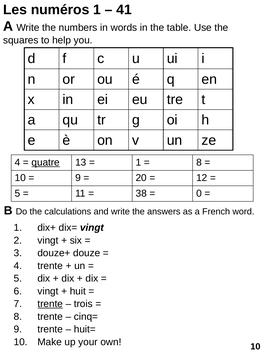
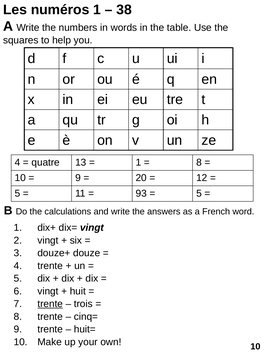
41: 41 -> 38 (124, 10)
quatre underline: present -> none (46, 163)
38: 38 -> 93 (141, 194)
0: 0 -> 5 (199, 194)
